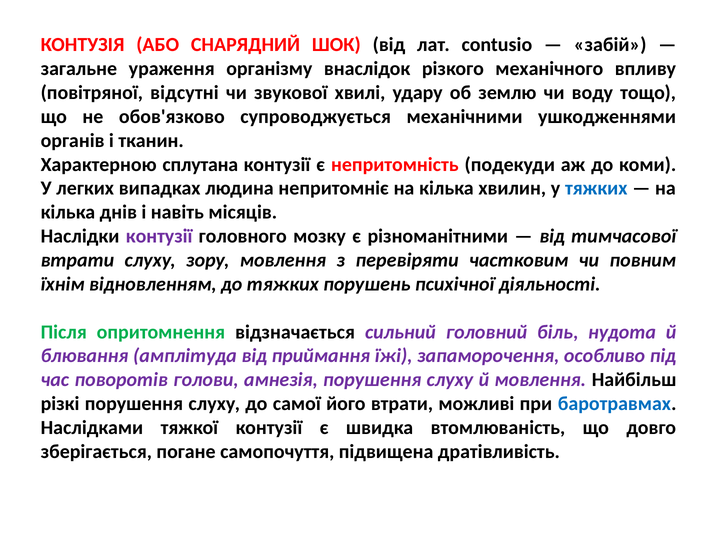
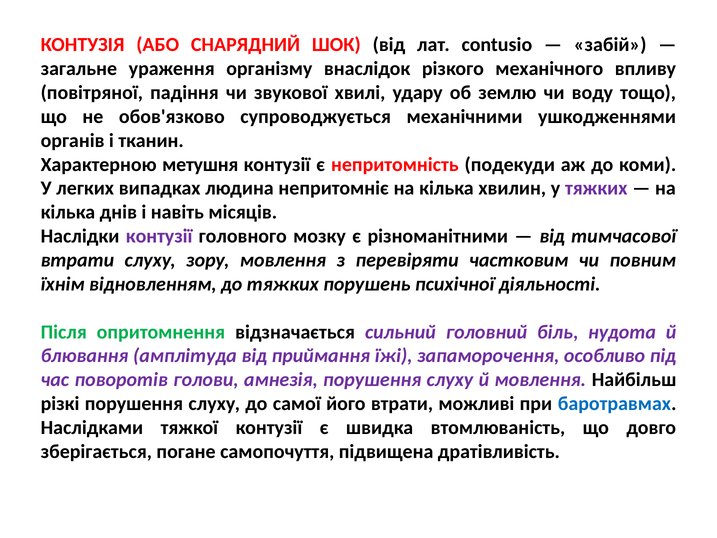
відсутні: відсутні -> падіння (185, 93)
сплутана: сплутана -> метушня (200, 164)
тяжких colour: blue -> purple (596, 188)
